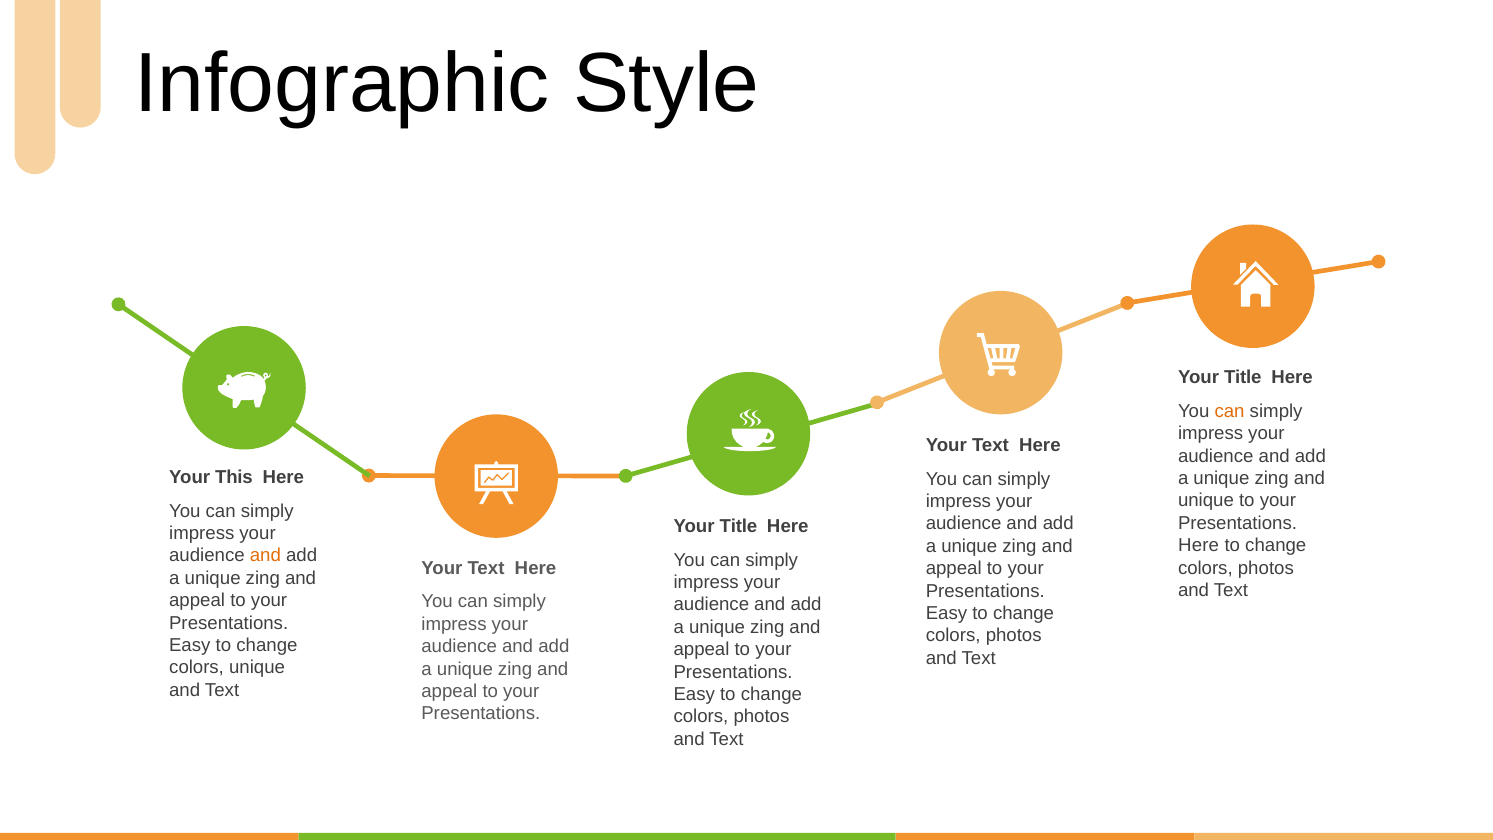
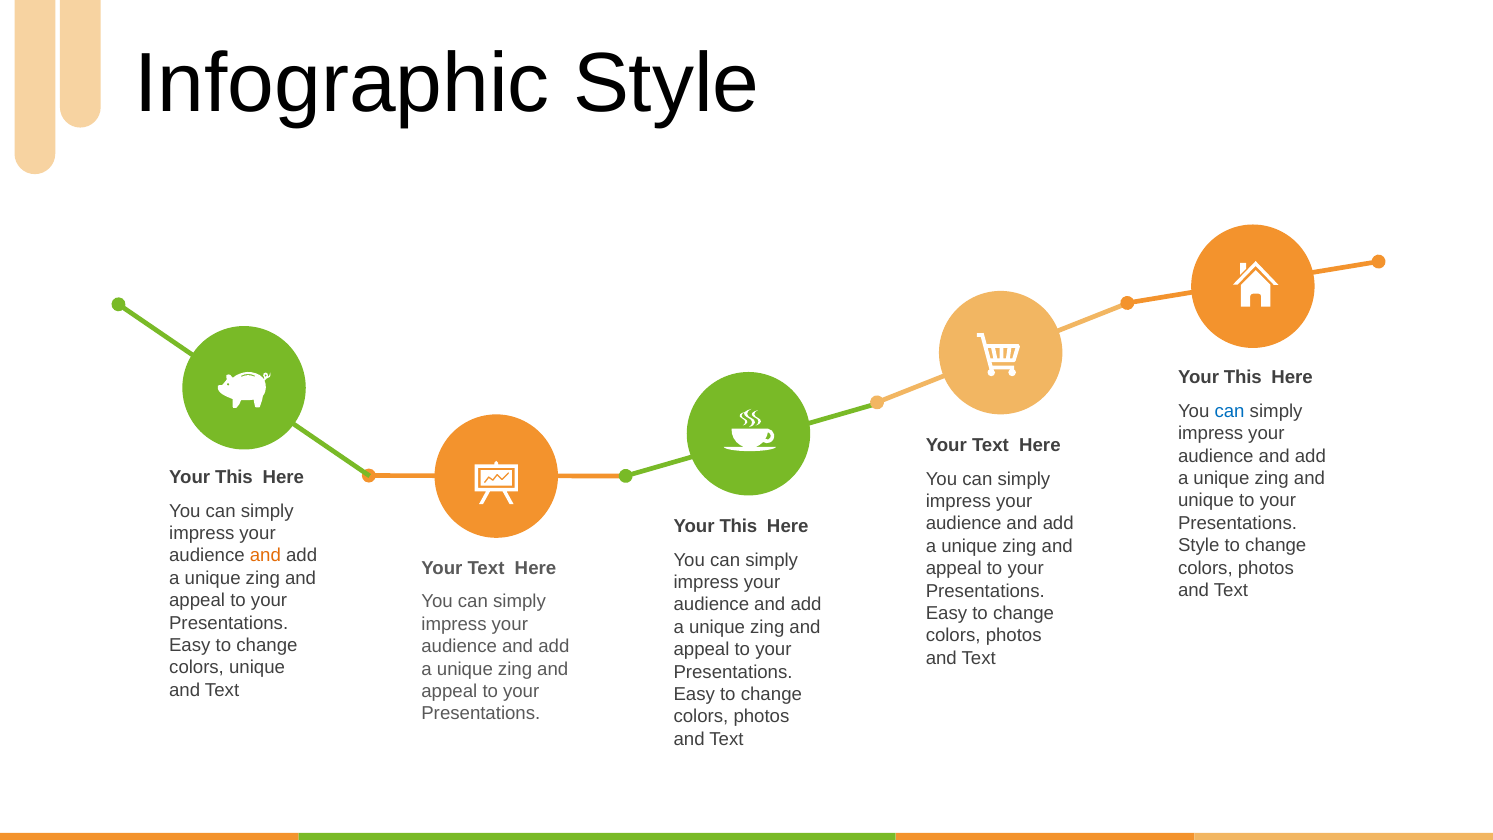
Title: Title -> This (1243, 377)
can colour: orange -> blue (1230, 411)
Title: Title -> This (738, 526)
Here: Here -> Style (1199, 546)
